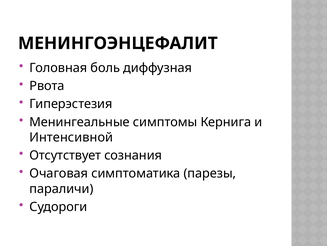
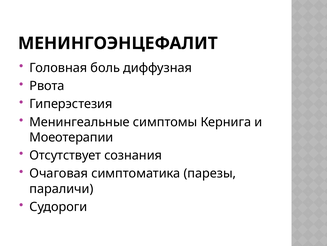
Интенсивной: Интенсивной -> Моеотерапии (71, 137)
